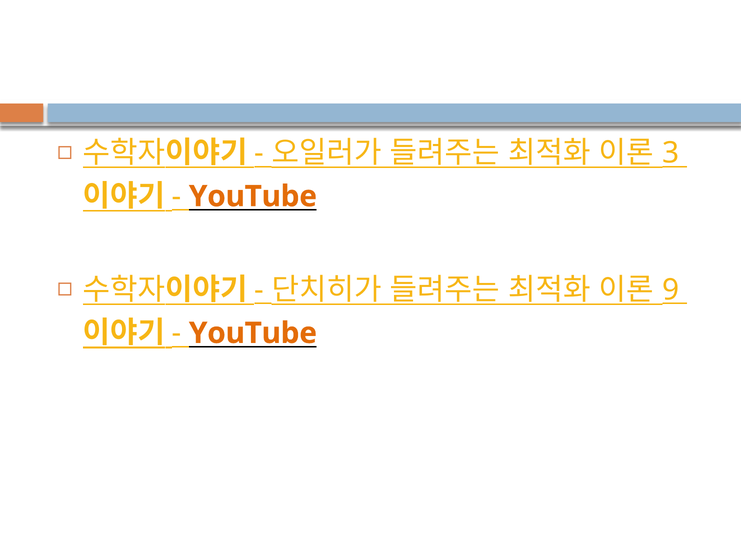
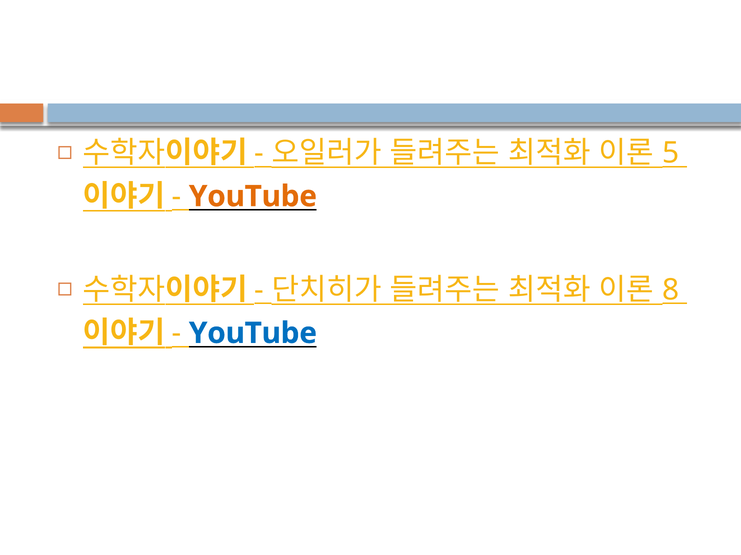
3: 3 -> 5 (671, 153)
9: 9 -> 8 (671, 290)
YouTube colour: orange -> blue (253, 334)
